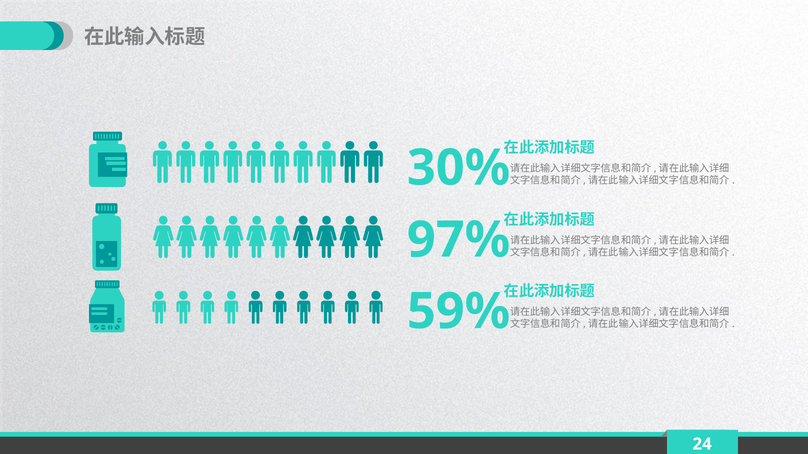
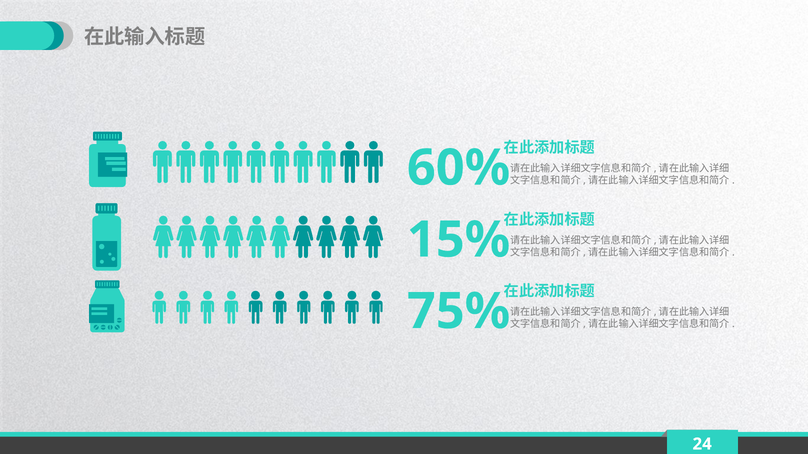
30%: 30% -> 60% (459, 168)
97%: 97% -> 15% (459, 240)
59%: 59% -> 75% (459, 312)
